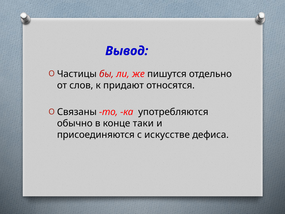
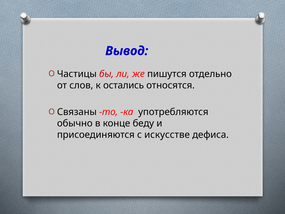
придают: придают -> остались (124, 85)
таки: таки -> беду (143, 123)
